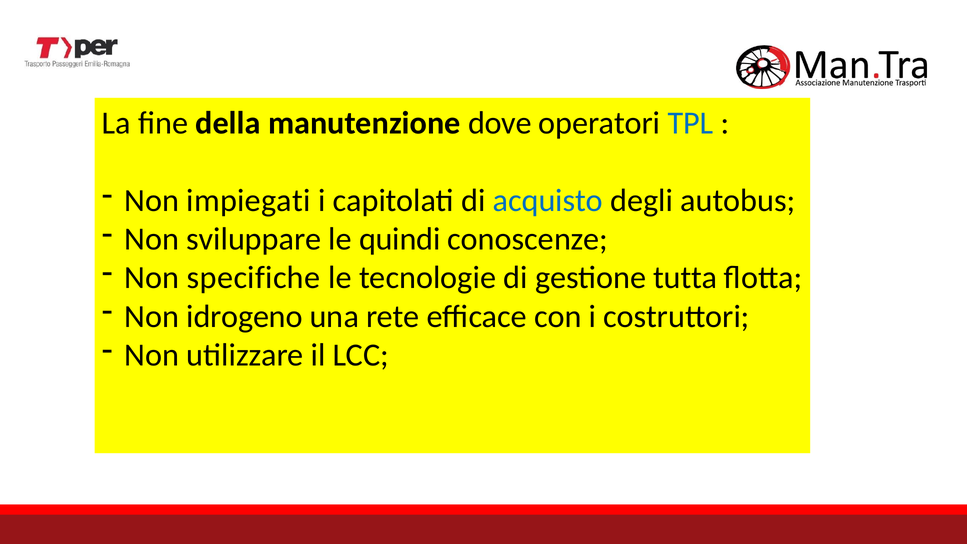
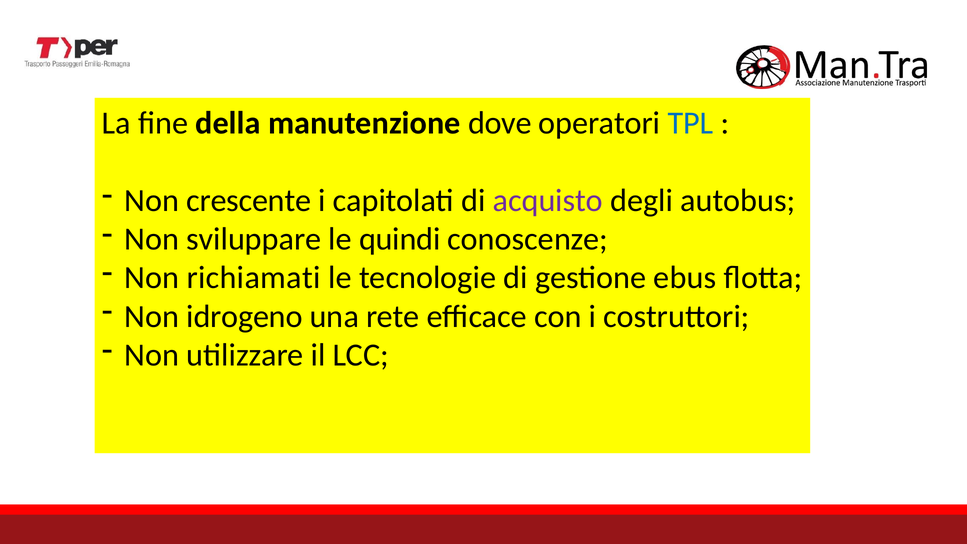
impiegati: impiegati -> crescente (249, 200)
acquisto colour: blue -> purple (548, 200)
specifiche: specifiche -> richiamati (254, 278)
tutta: tutta -> ebus (685, 278)
